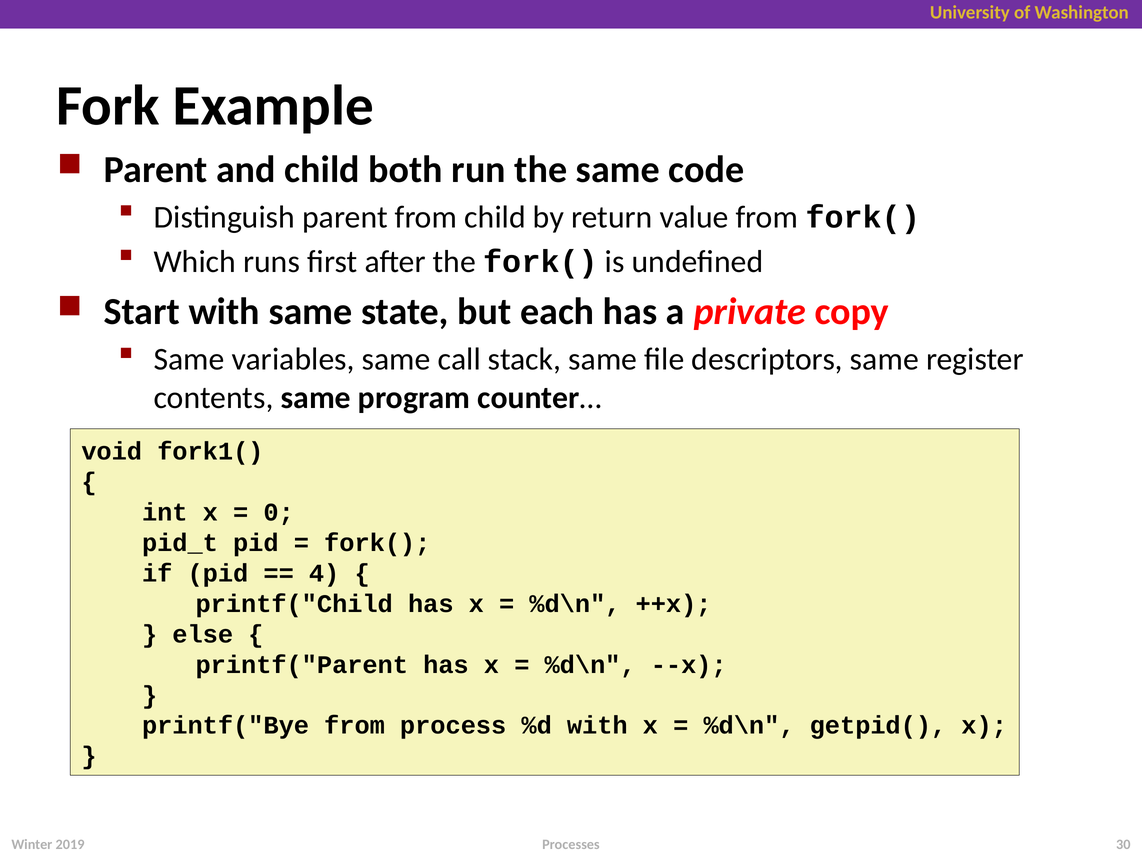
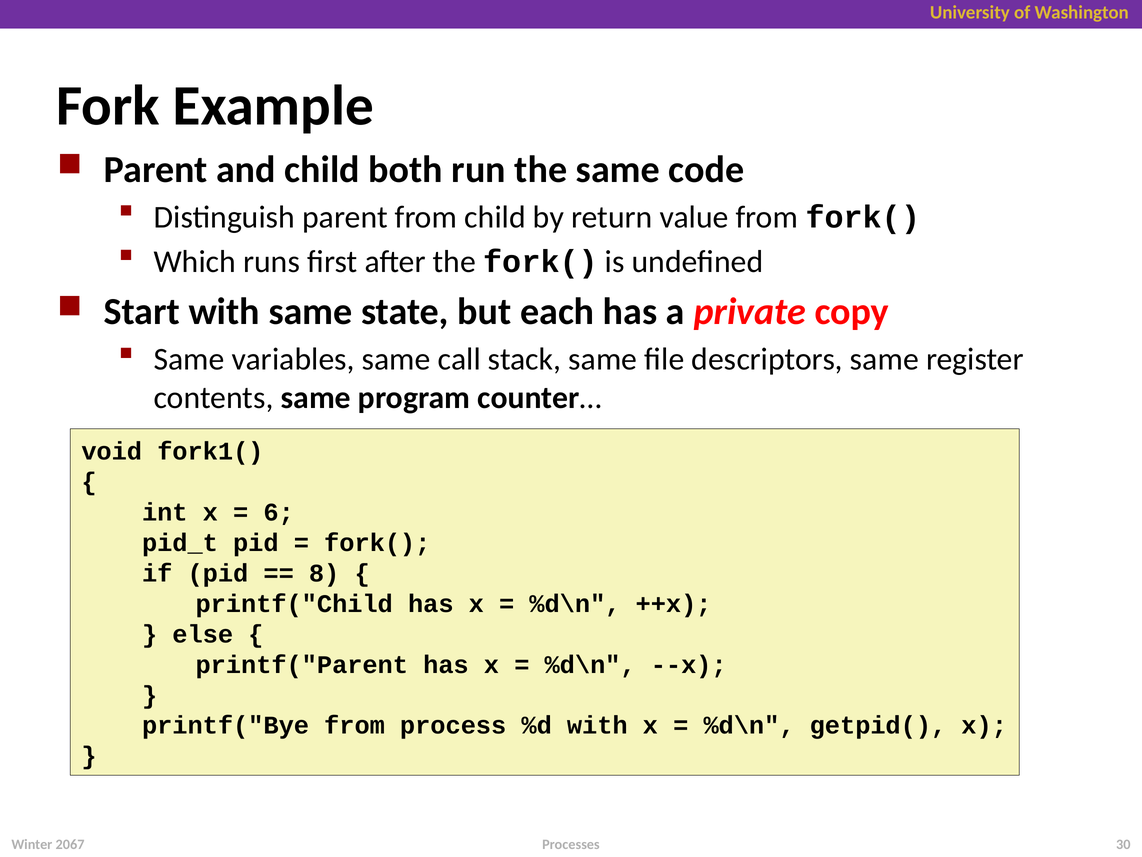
0: 0 -> 6 (279, 512)
4: 4 -> 8 (324, 573)
2019: 2019 -> 2067 (70, 844)
